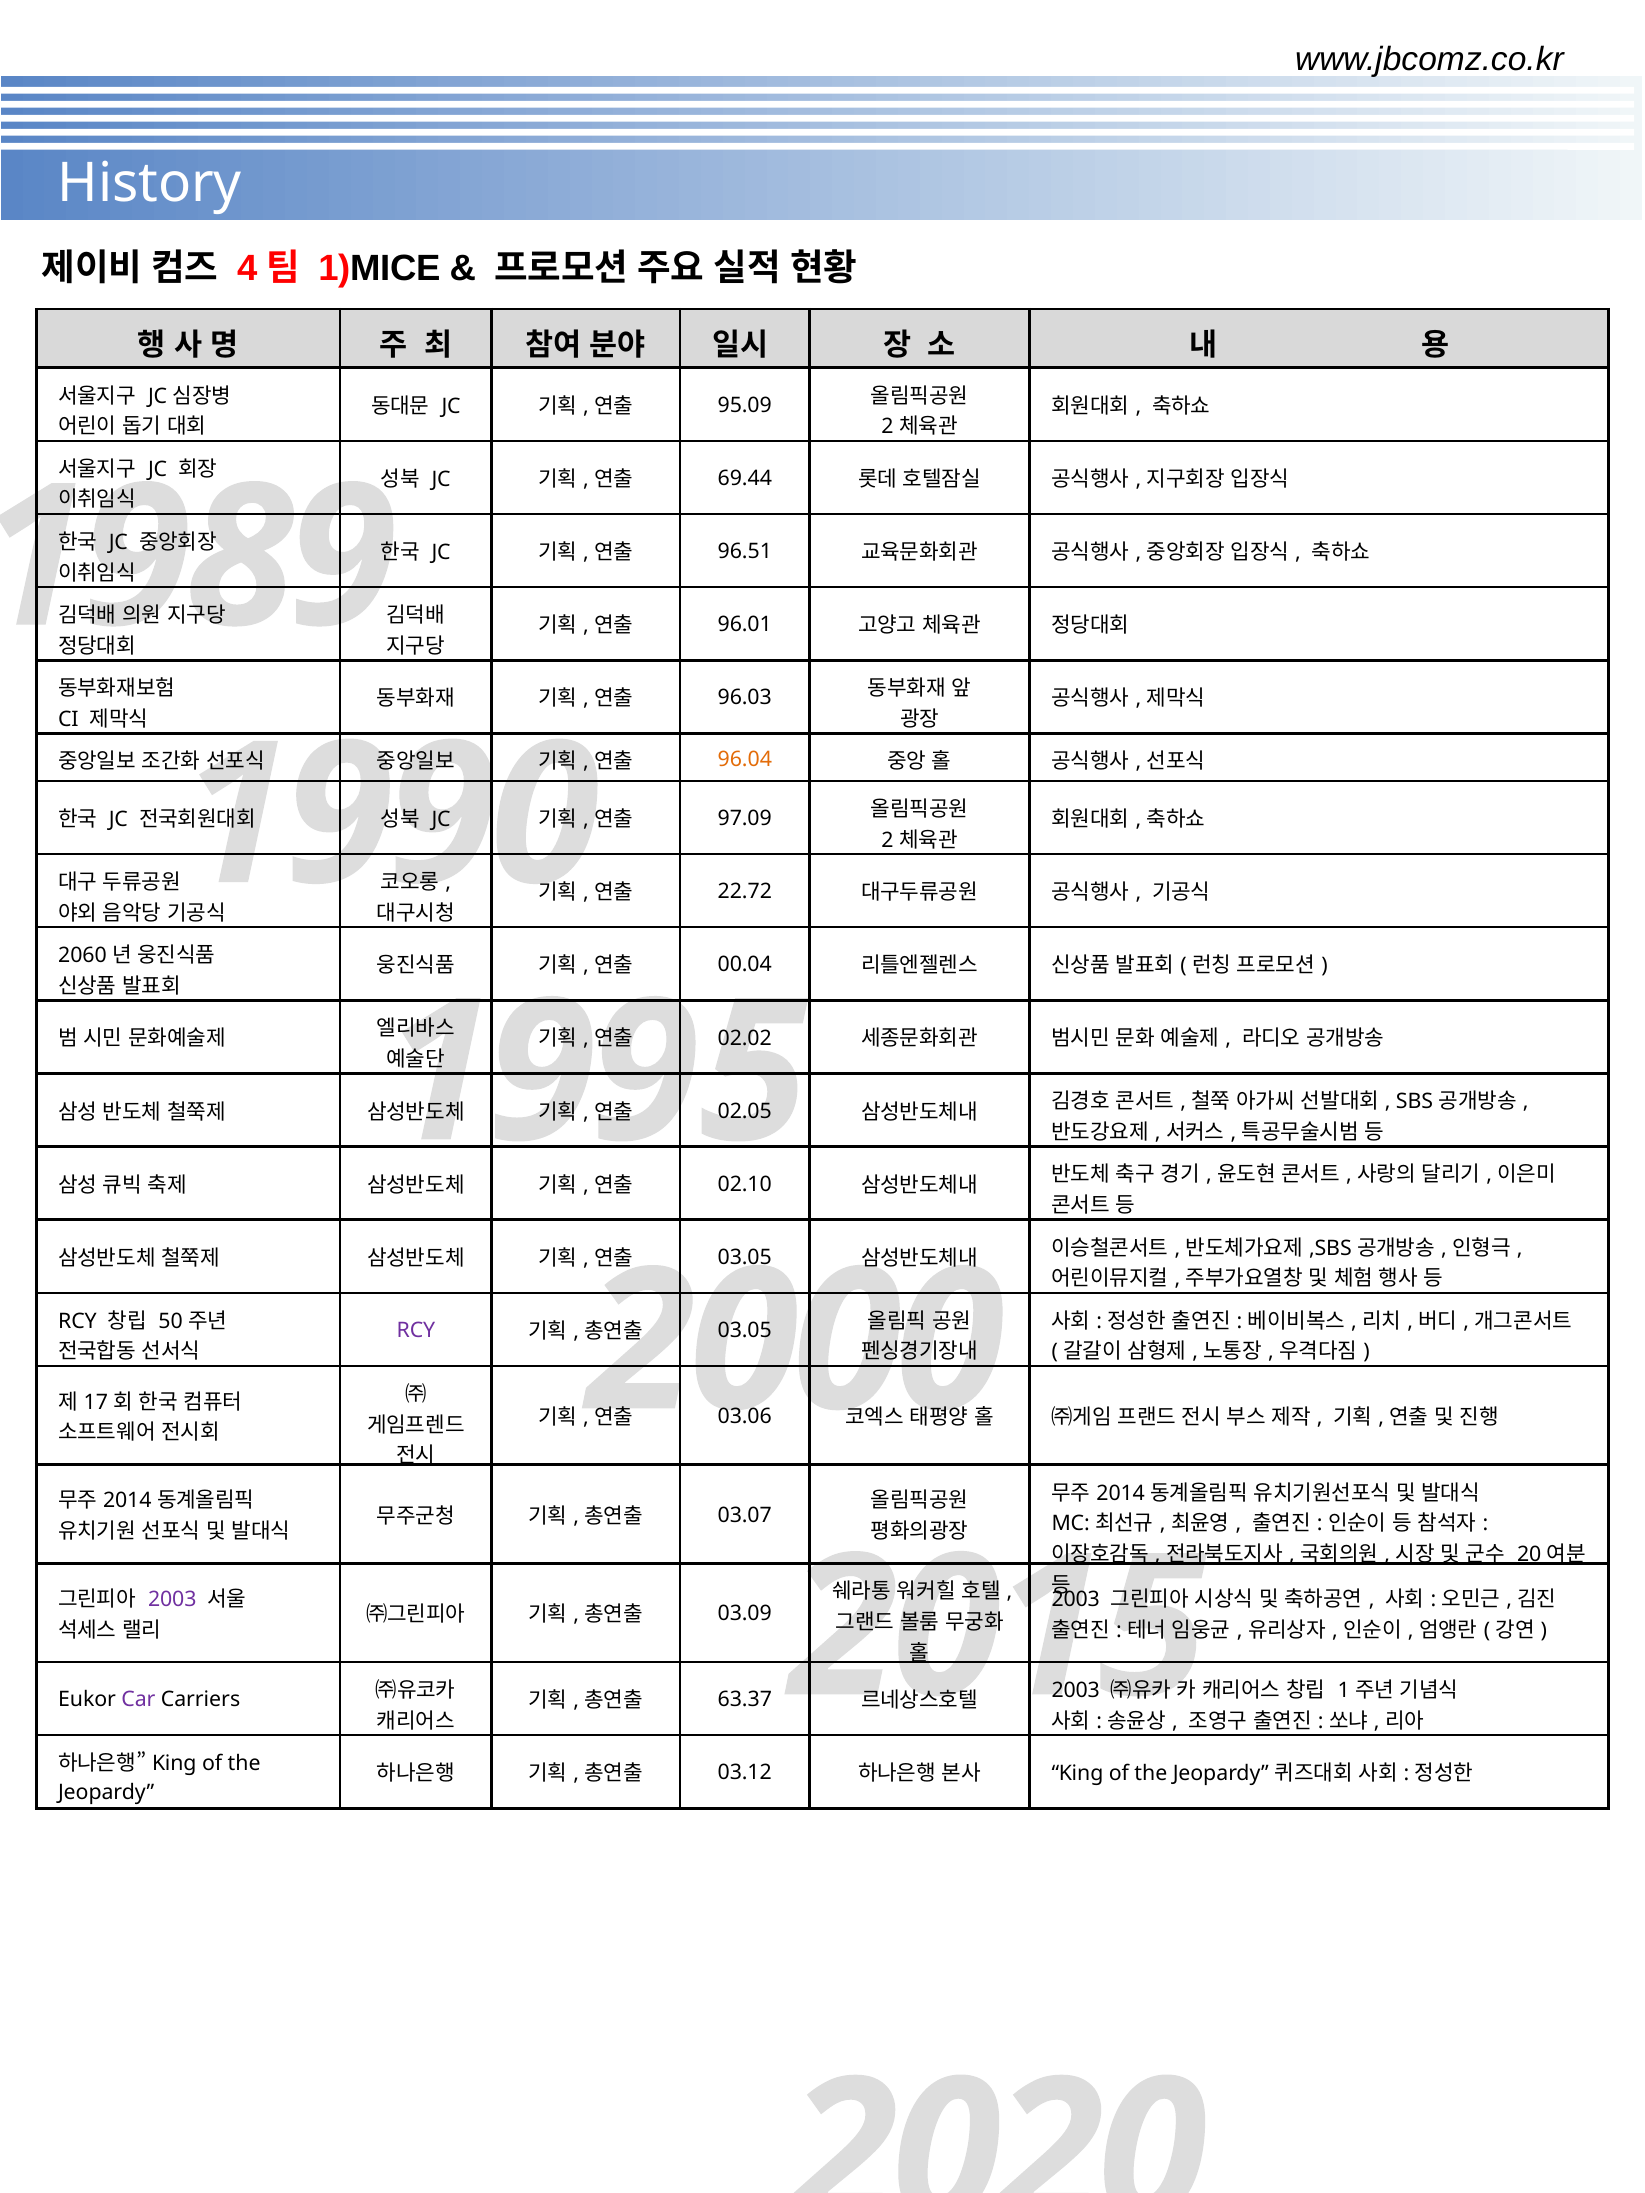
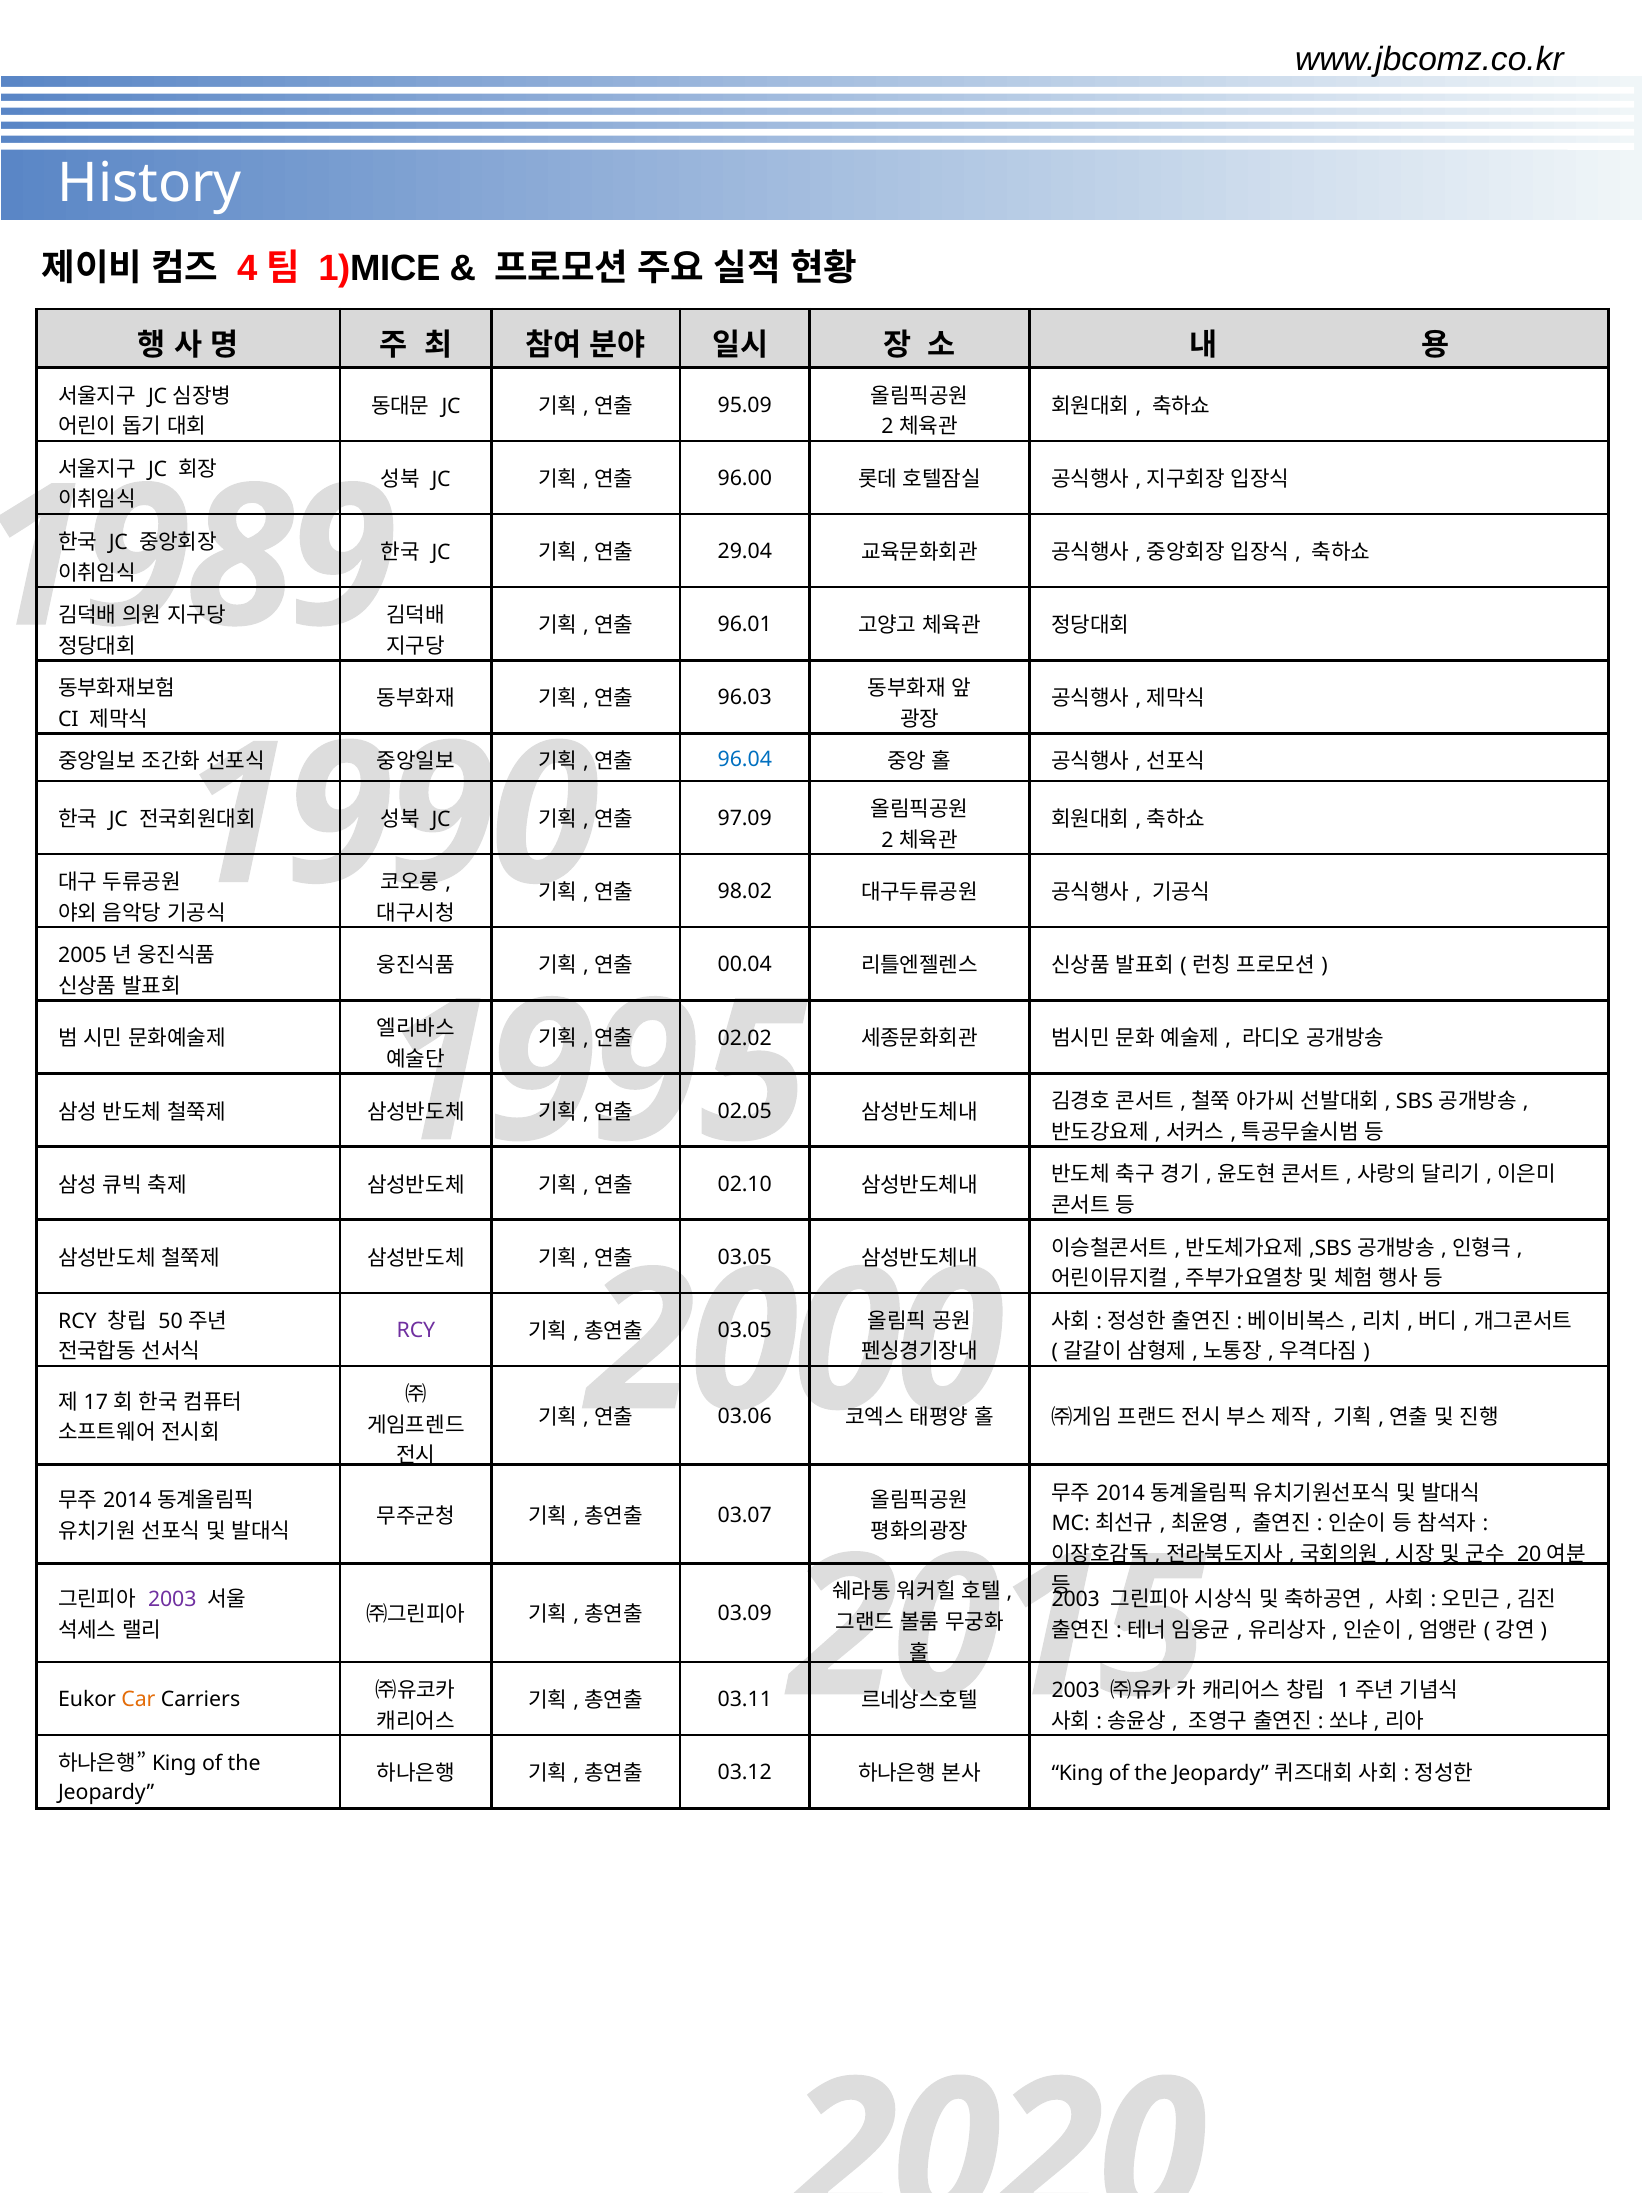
69.44: 69.44 -> 96.00 (745, 479)
96.51: 96.51 -> 29.04 (745, 552)
96.04 colour: orange -> blue (745, 760)
22.72: 22.72 -> 98.02 (745, 892)
2060: 2060 -> 2005 (82, 956)
63.37: 63.37 -> 03.11 (745, 1700)
Car colour: purple -> orange (138, 1700)
